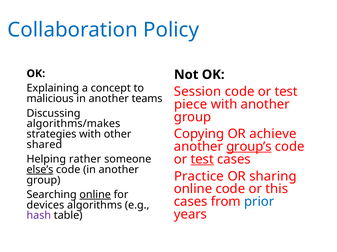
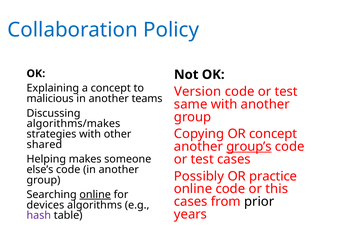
Session: Session -> Version (198, 92)
piece: piece -> same (191, 105)
OR achieve: achieve -> concept (273, 134)
test underline: present -> none (202, 160)
rather: rather -> makes (85, 160)
else’s underline: present -> none (40, 170)
Practice: Practice -> Possibly (199, 177)
sharing: sharing -> practice (273, 177)
prior colour: blue -> black (259, 202)
